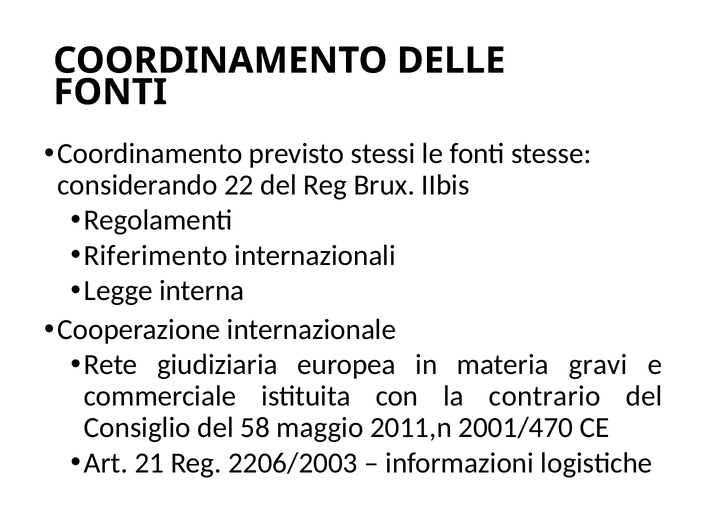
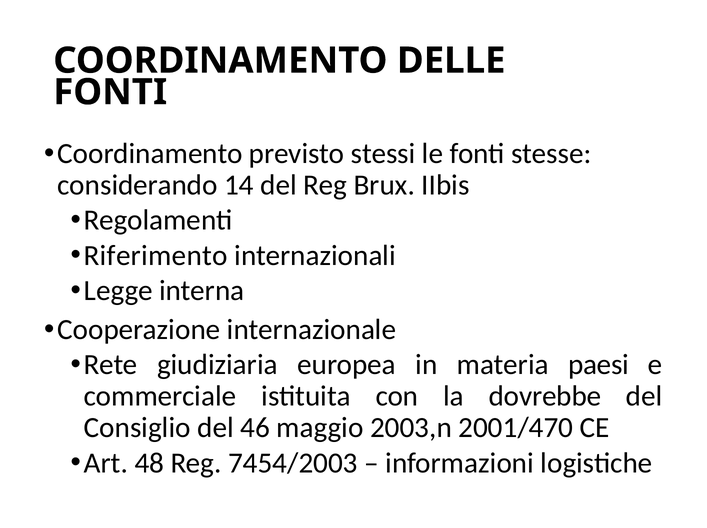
22: 22 -> 14 (239, 185)
gravi: gravi -> paesi (598, 365)
contrario: contrario -> dovrebbe (545, 396)
58: 58 -> 46 (255, 428)
2011,n: 2011,n -> 2003,n (411, 428)
21: 21 -> 48 (149, 463)
2206/2003: 2206/2003 -> 7454/2003 (293, 463)
